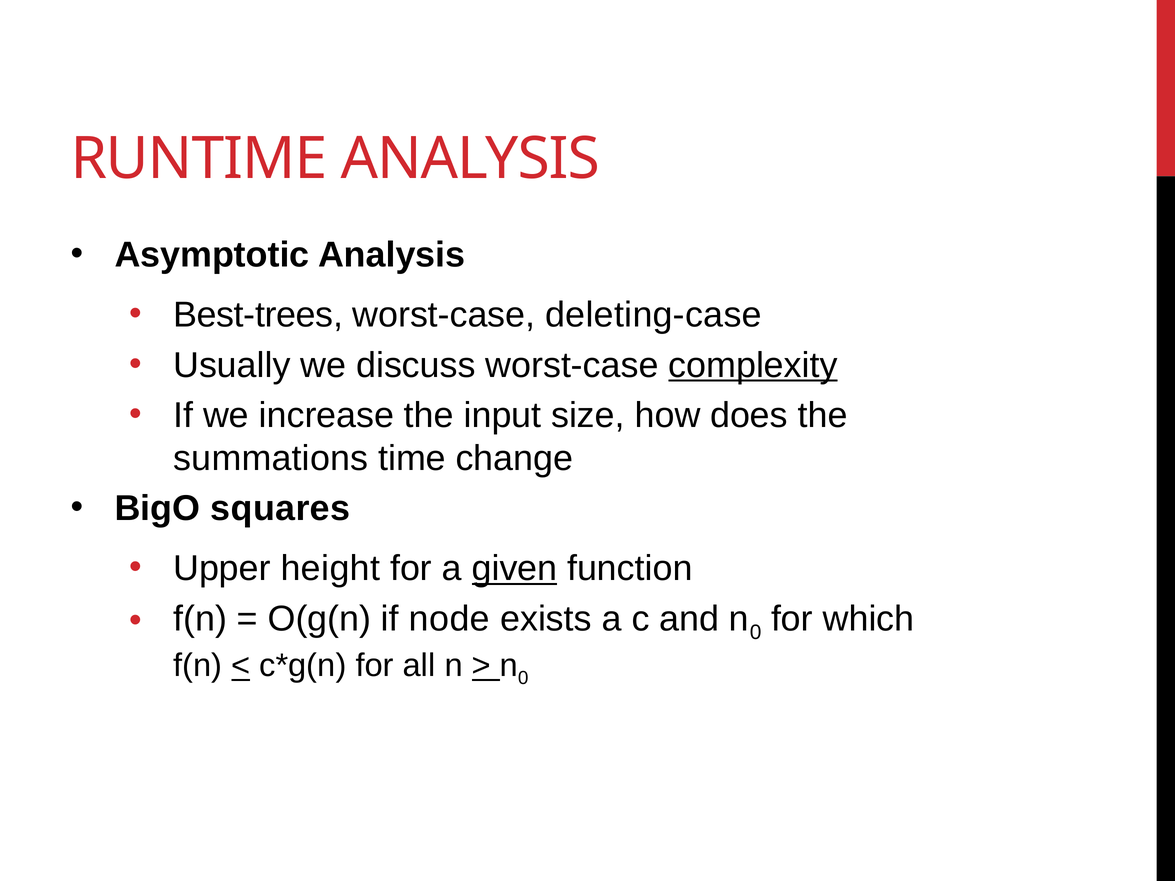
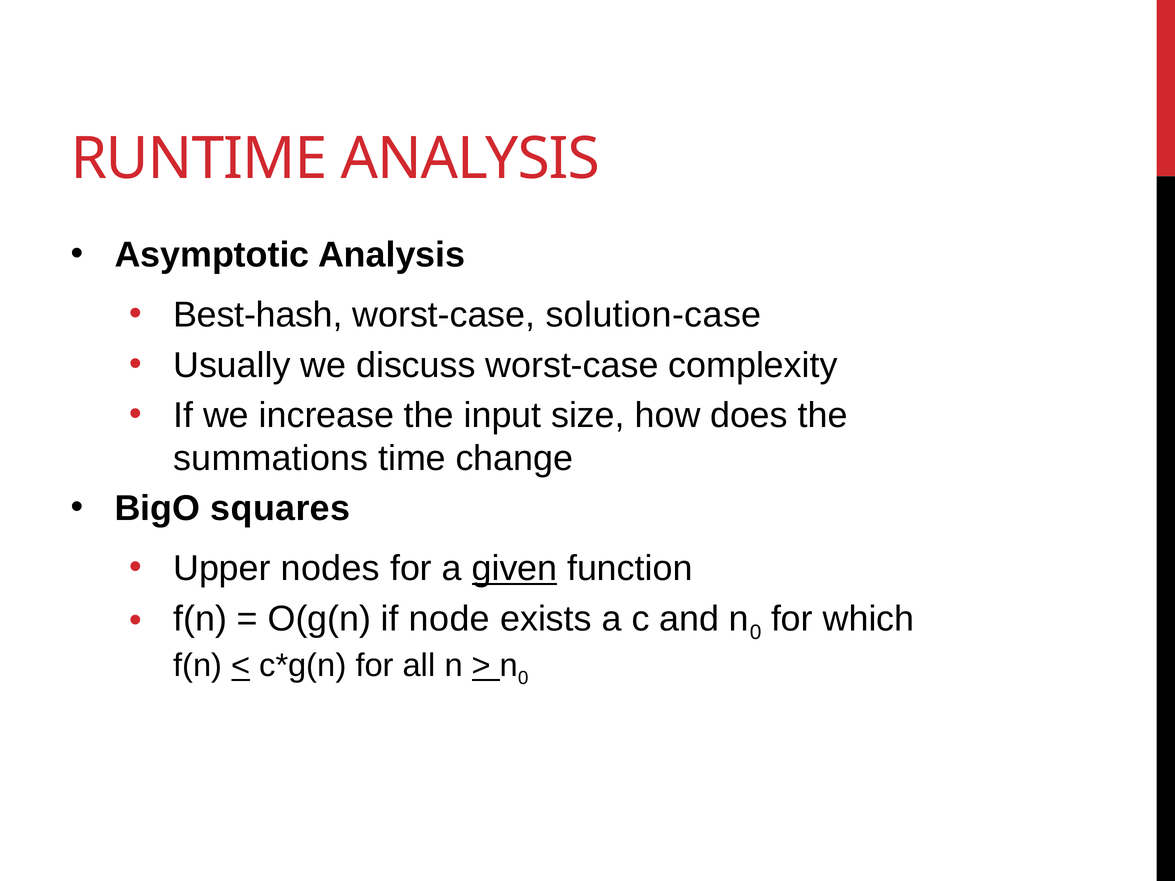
Best-trees: Best-trees -> Best-hash (258, 315)
deleting-case: deleting-case -> solution-case (653, 315)
complexity underline: present -> none (753, 365)
height: height -> nodes (330, 569)
